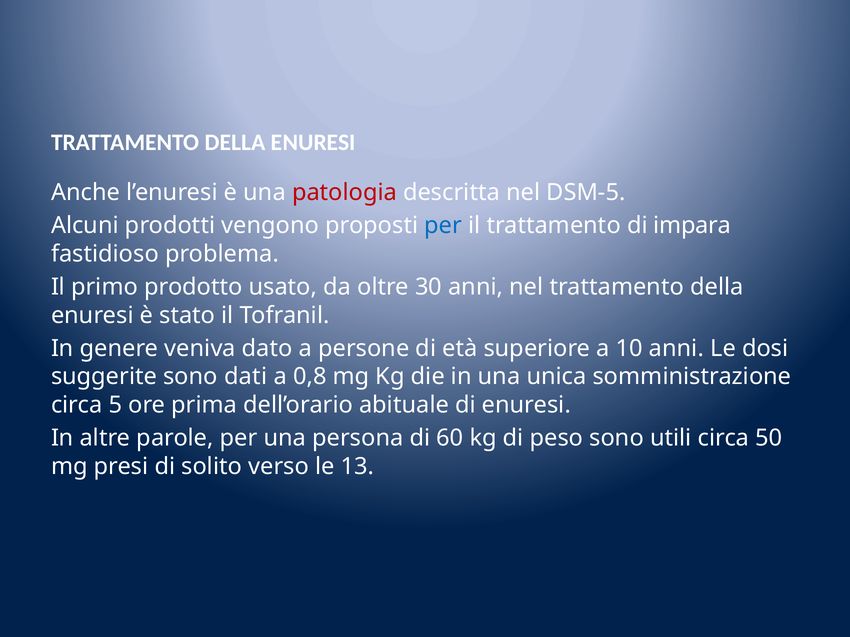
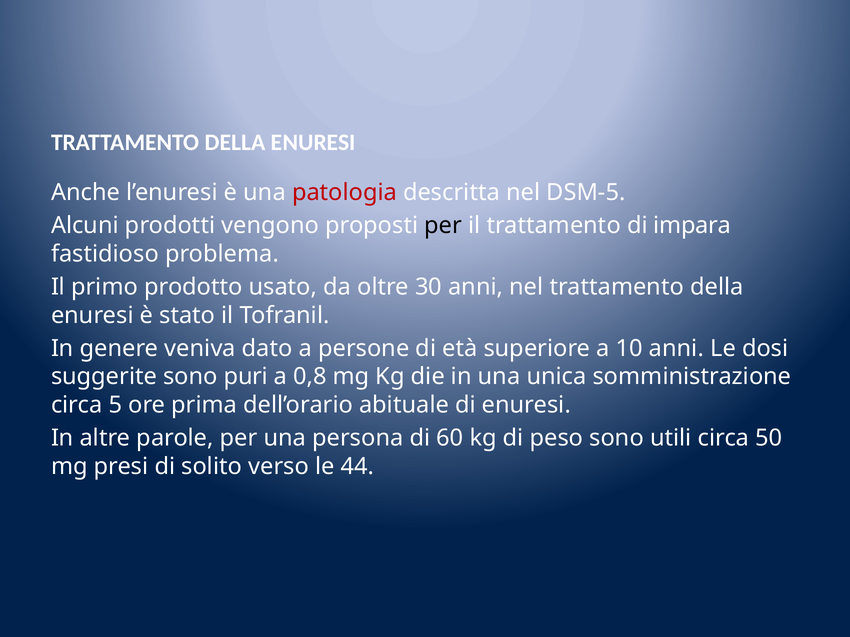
per colour: blue -> black (443, 226)
dati: dati -> puri (246, 377)
13: 13 -> 44 (357, 467)
